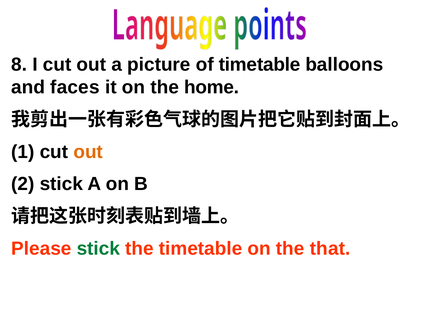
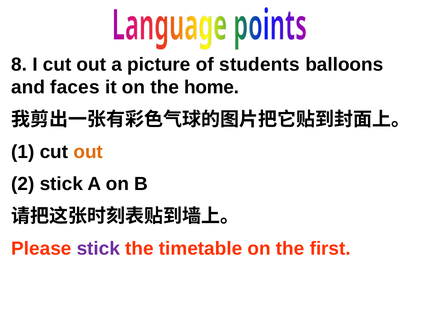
of timetable: timetable -> students (259, 65)
stick colour: green -> purple (98, 249)
that: that -> first (330, 249)
